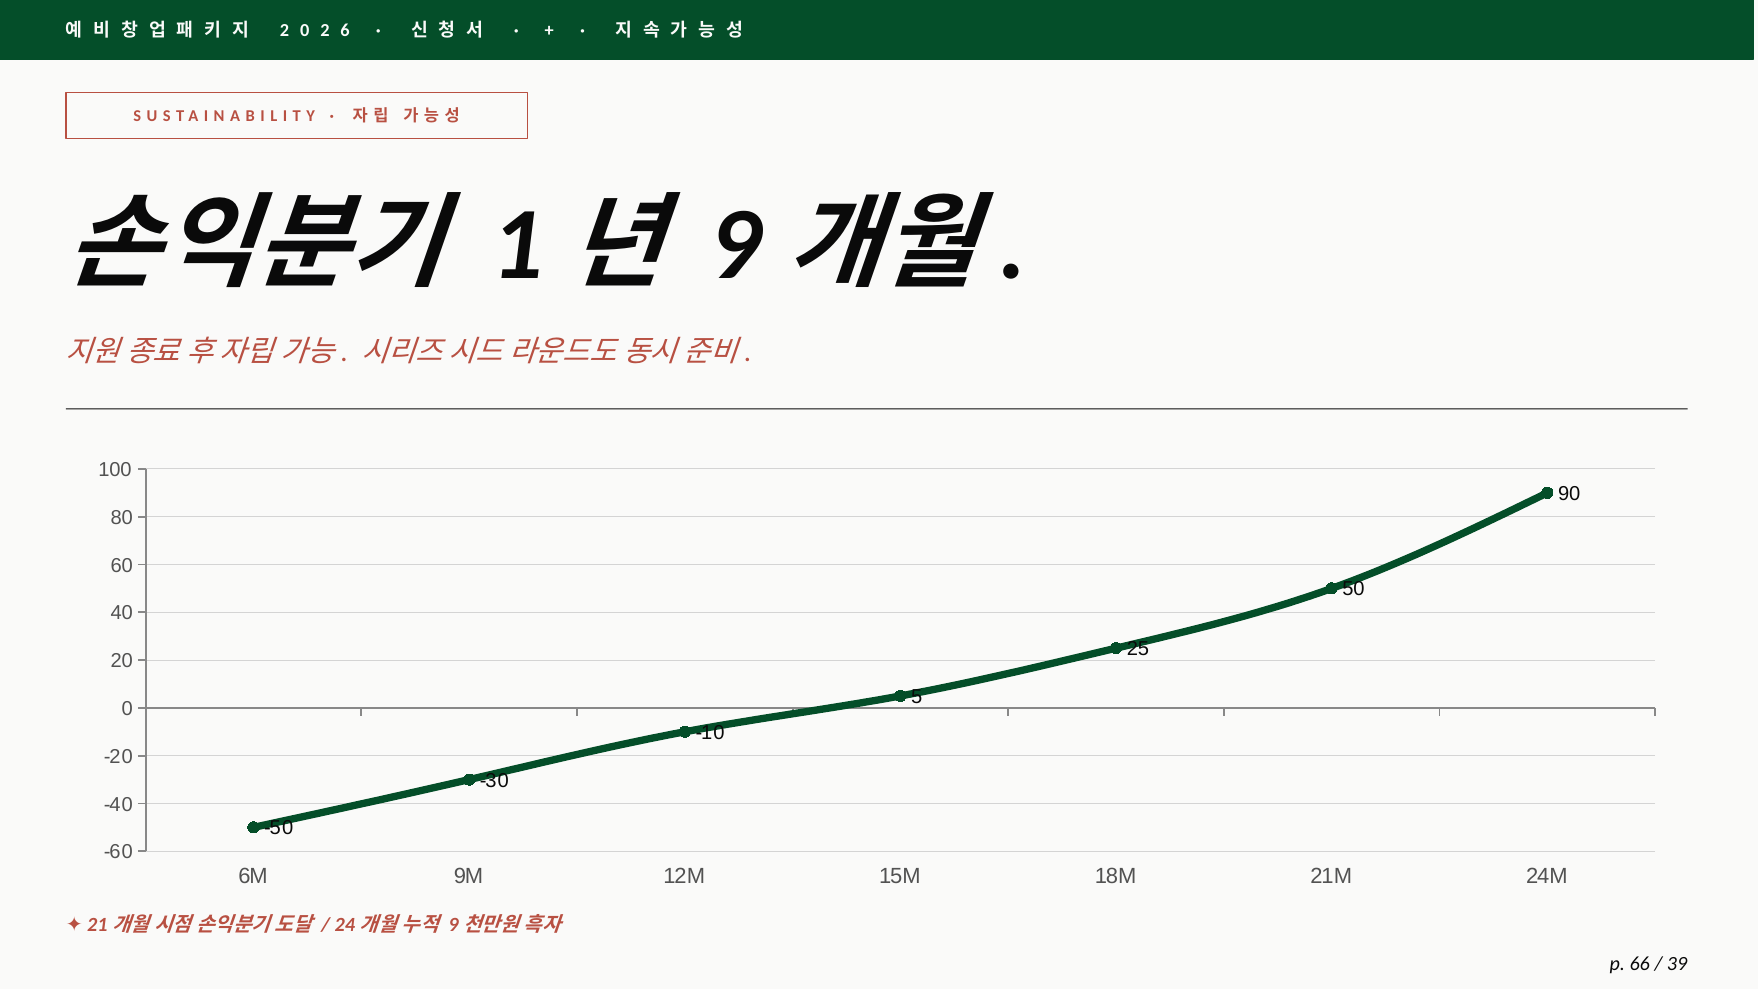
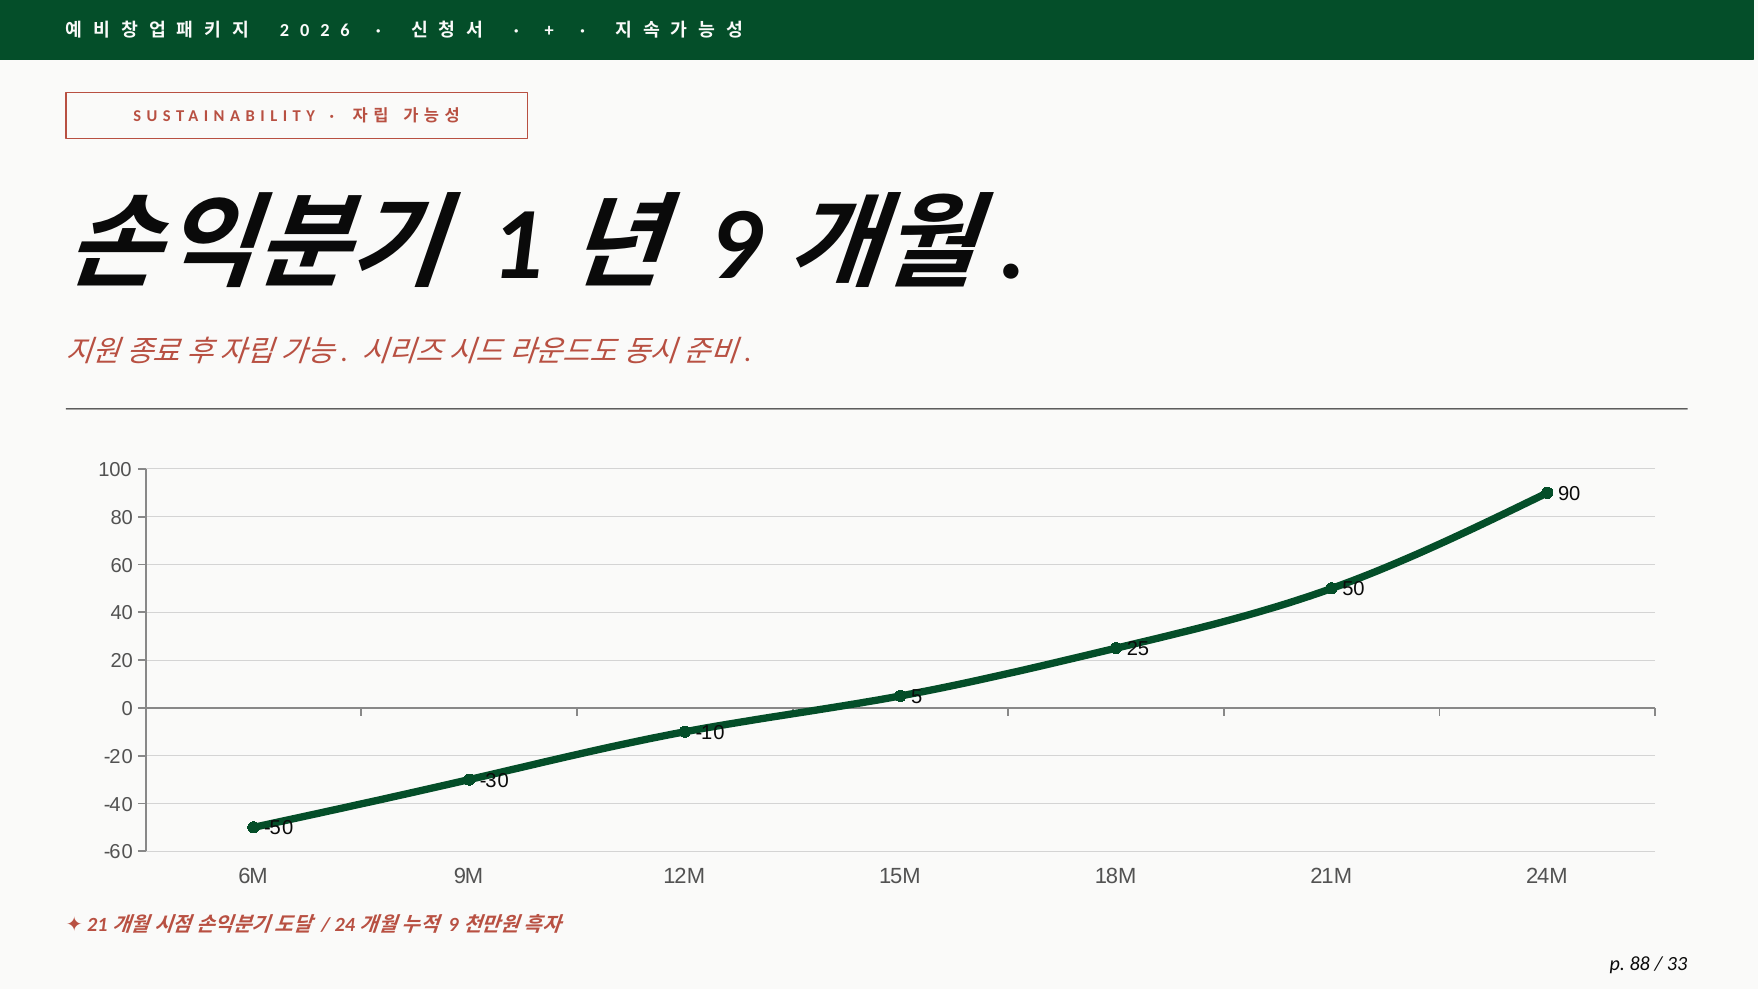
66: 66 -> 88 (1640, 964)
39: 39 -> 33 (1677, 964)
